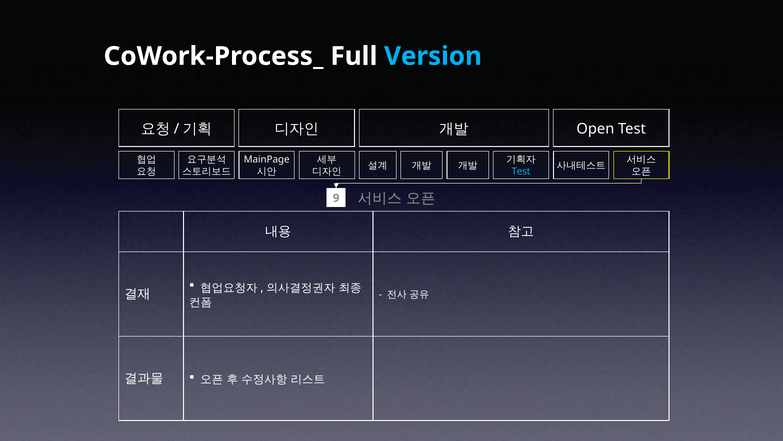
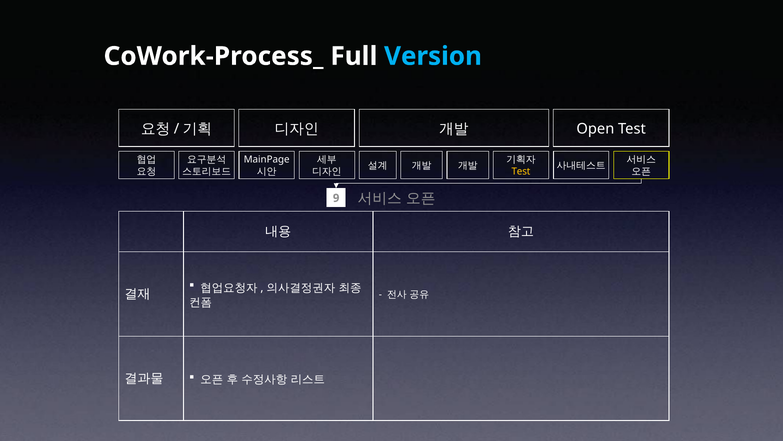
Test colour: light blue -> yellow (521, 171)
